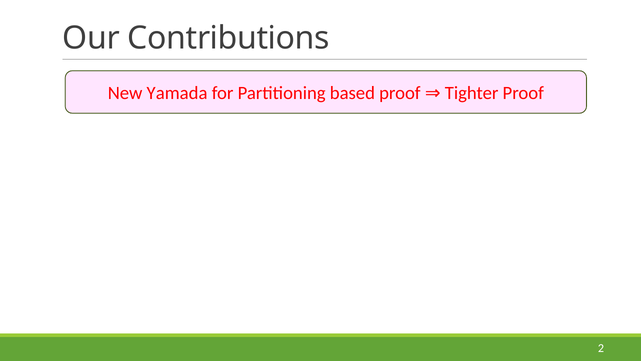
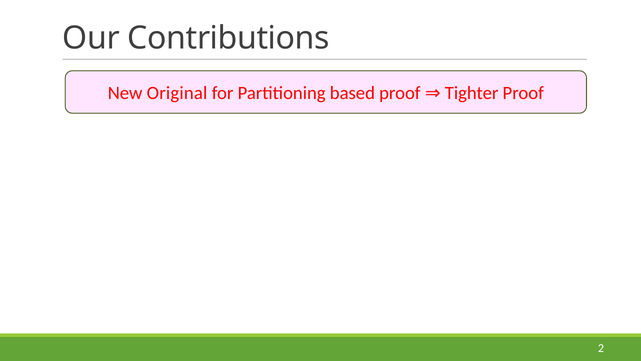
Yamada: Yamada -> Original (177, 93)
